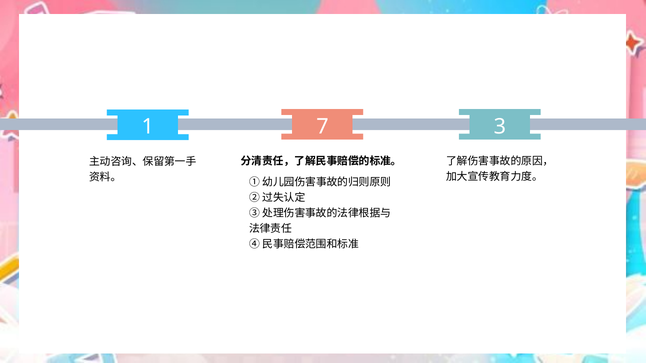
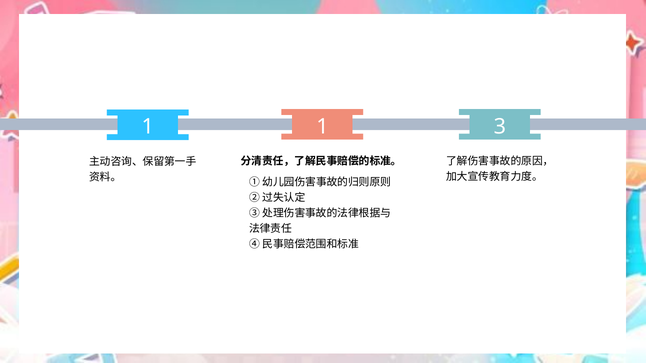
1 7: 7 -> 1 (322, 127)
